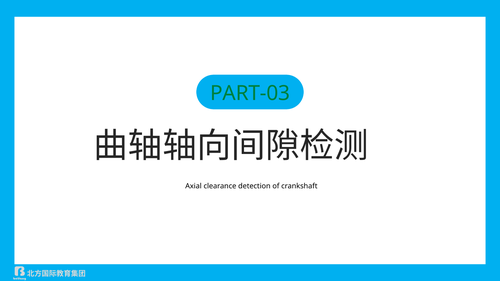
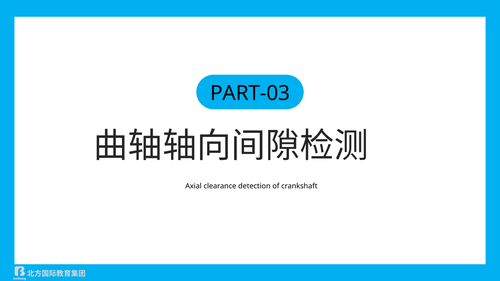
PART-03 colour: green -> black (250, 94)
